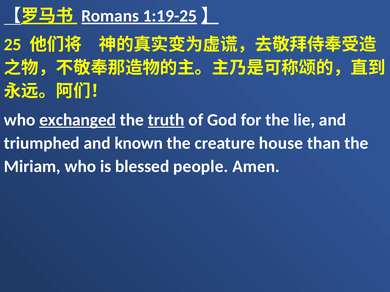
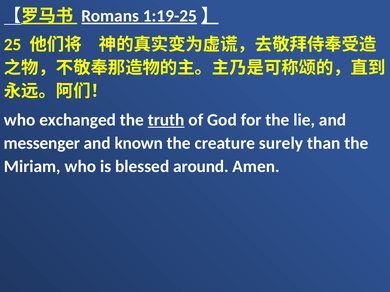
exchanged underline: present -> none (78, 120)
triumphed: triumphed -> messenger (42, 143)
house: house -> surely (281, 143)
people: people -> around (201, 167)
